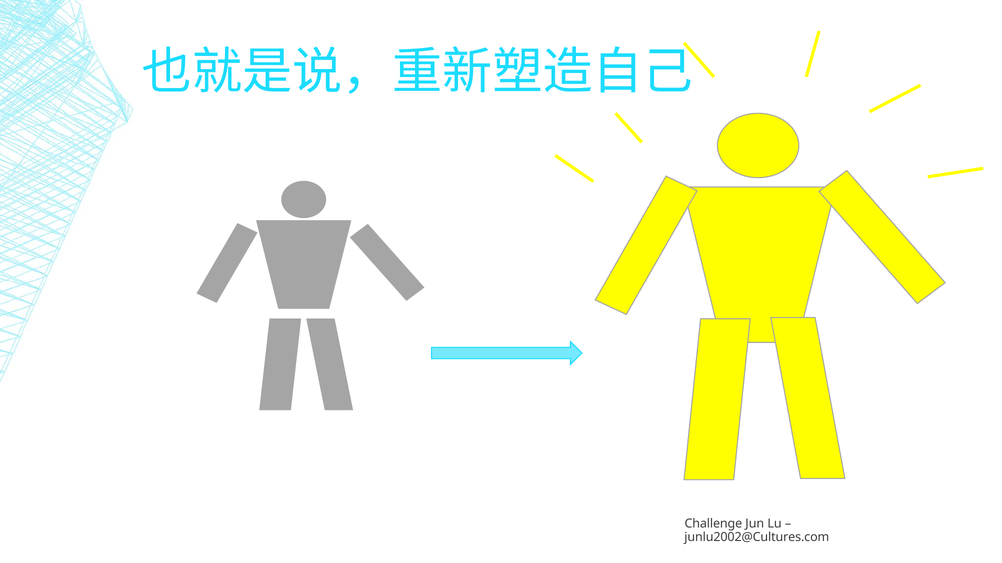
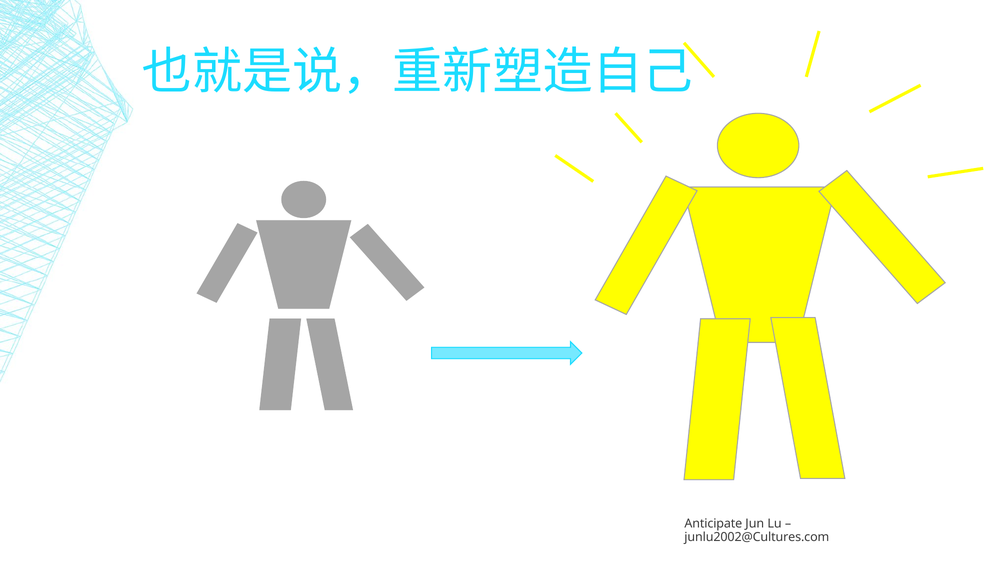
Challenge: Challenge -> Anticipate (713, 524)
